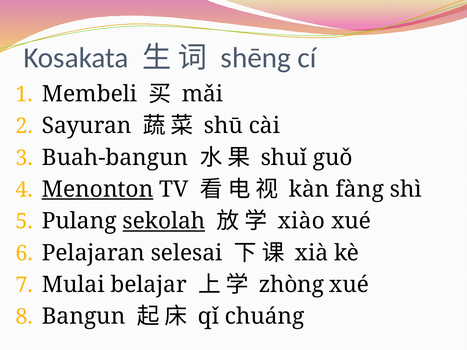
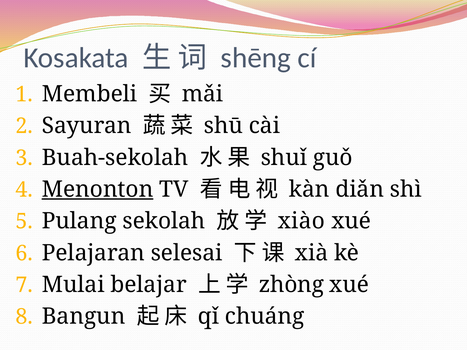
Buah-bangun: Buah-bangun -> Buah-sekolah (115, 158)
fàng: fàng -> diǎn (360, 189)
sekolah underline: present -> none (164, 221)
